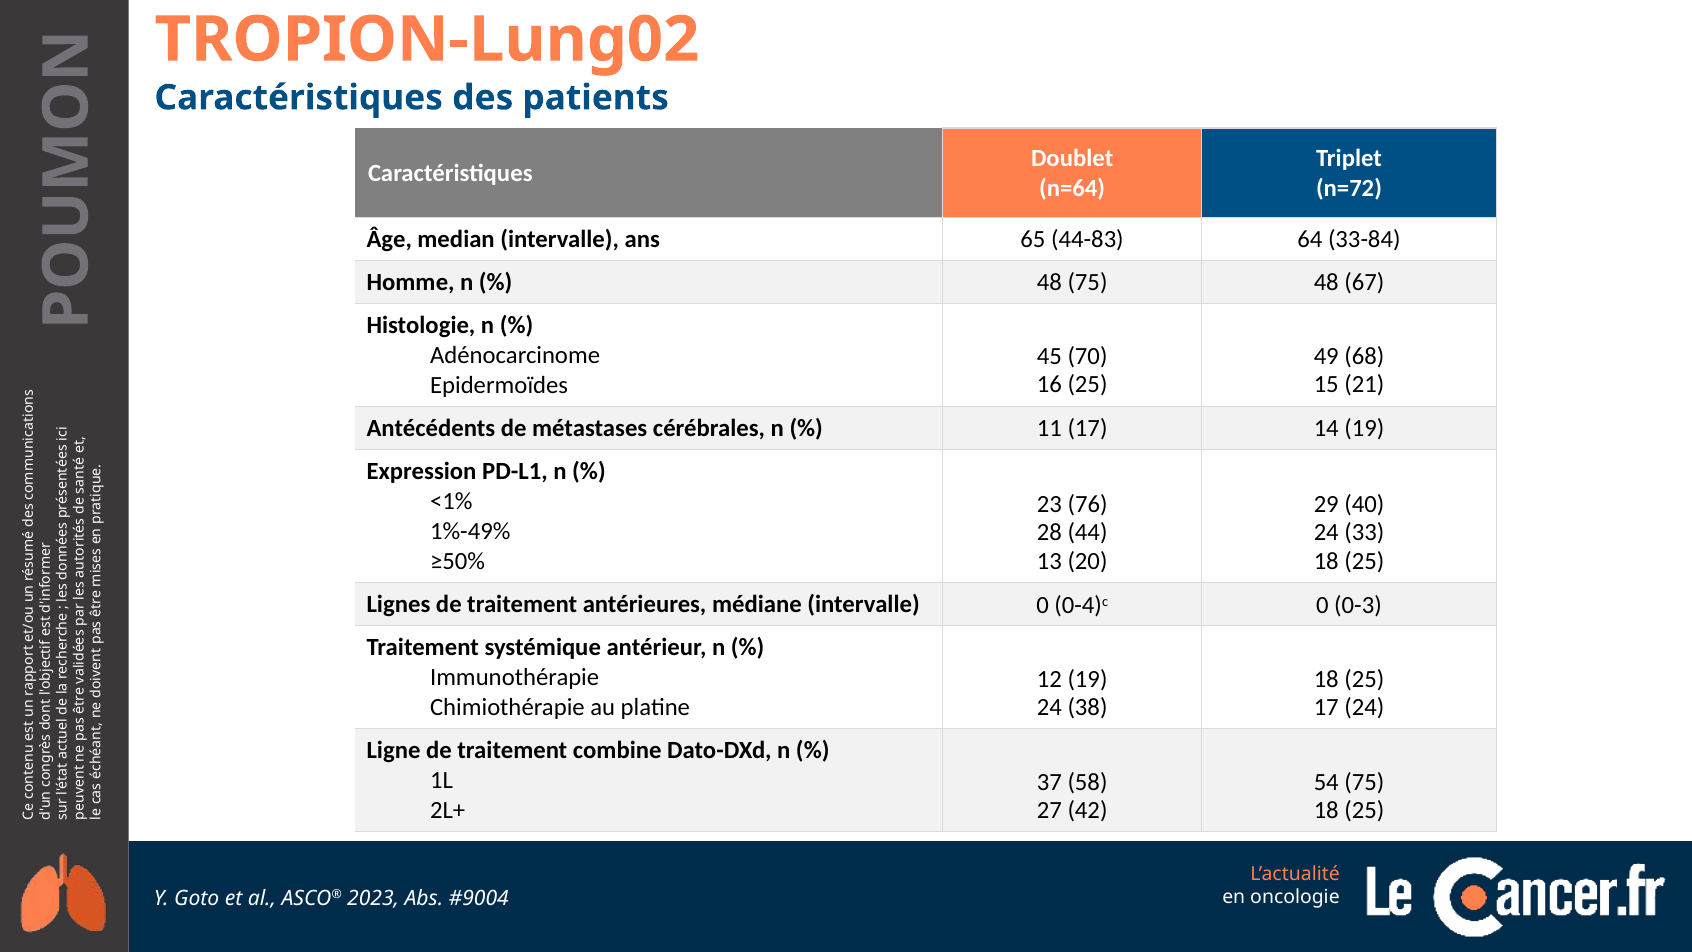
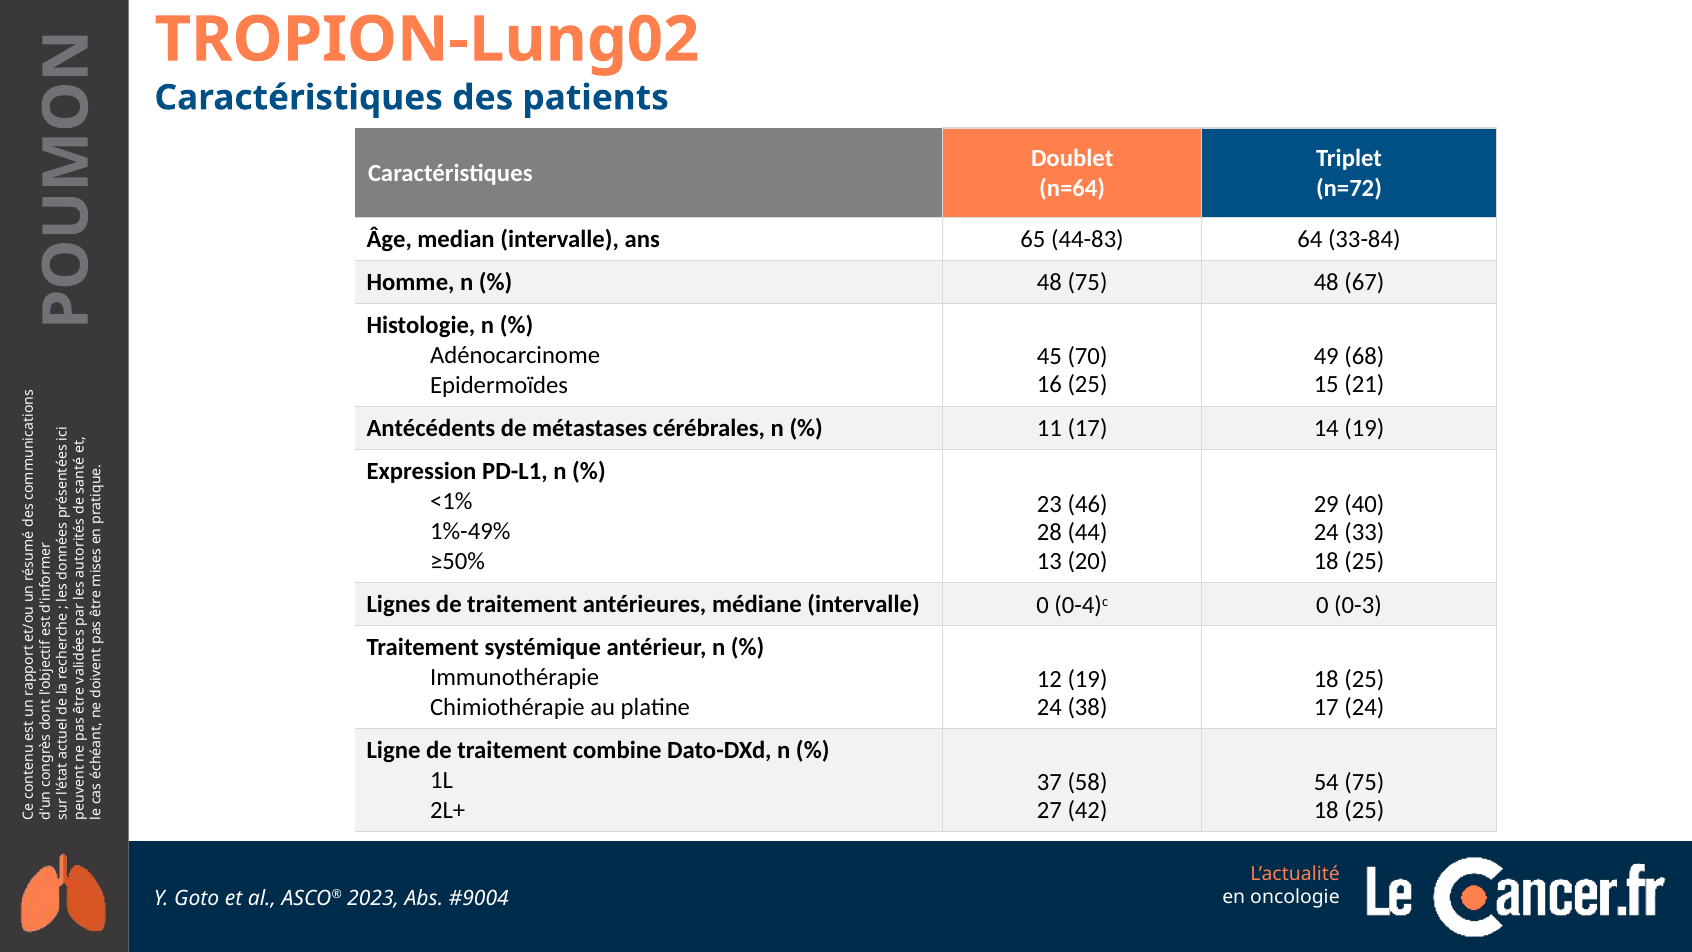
76: 76 -> 46 (1088, 504)
